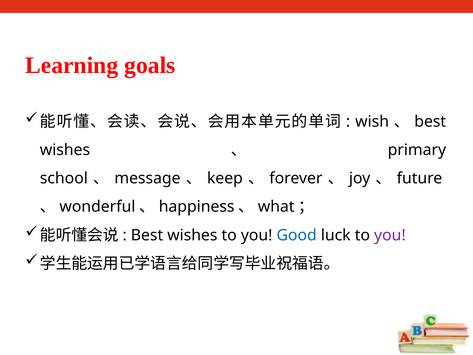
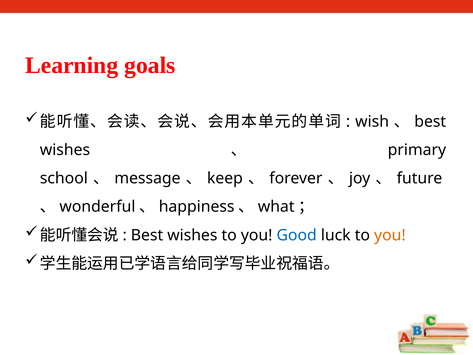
you colour: purple -> orange (390, 235)
